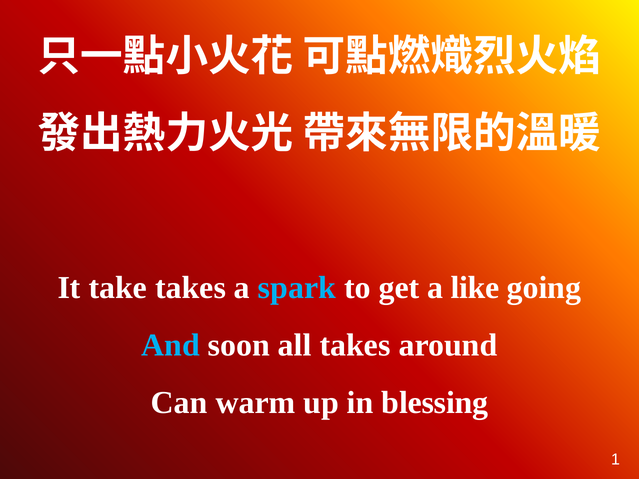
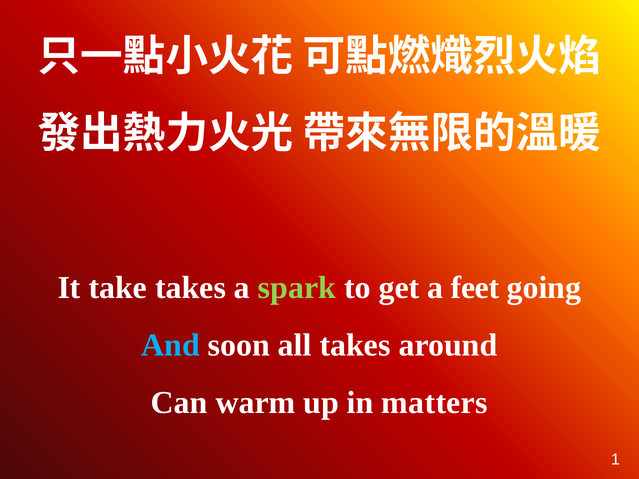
spark colour: light blue -> light green (297, 288)
like: like -> feet (475, 288)
blessing: blessing -> matters (435, 403)
